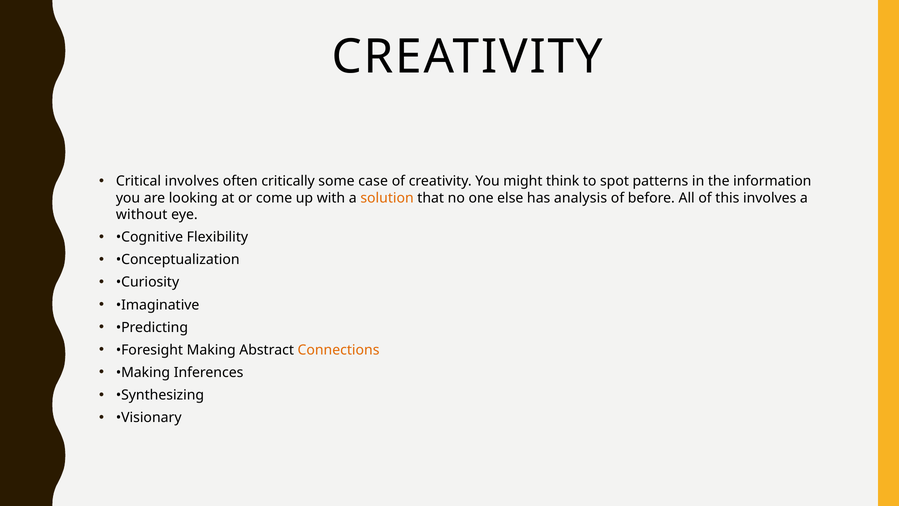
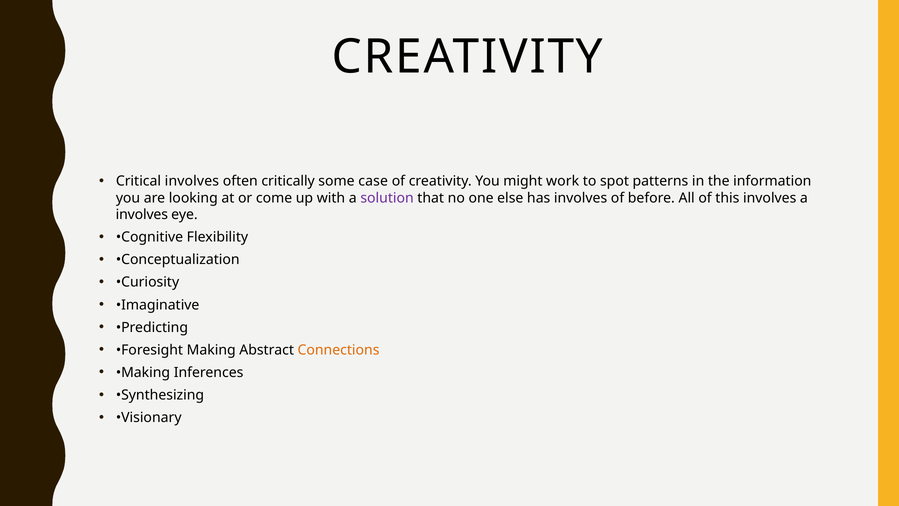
think: think -> work (563, 181)
solution colour: orange -> purple (387, 198)
has analysis: analysis -> involves (581, 198)
without: without -> involves (142, 214)
